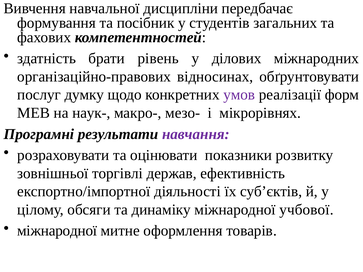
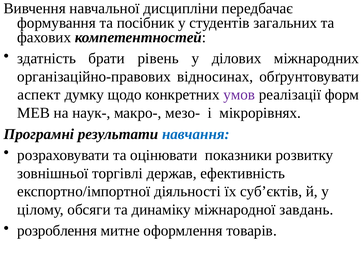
послуг: послуг -> аспект (39, 95)
навчання colour: purple -> blue (196, 134)
учбової: учбової -> завдань (306, 210)
міжнародної: міжнародної -> розроблення (57, 231)
